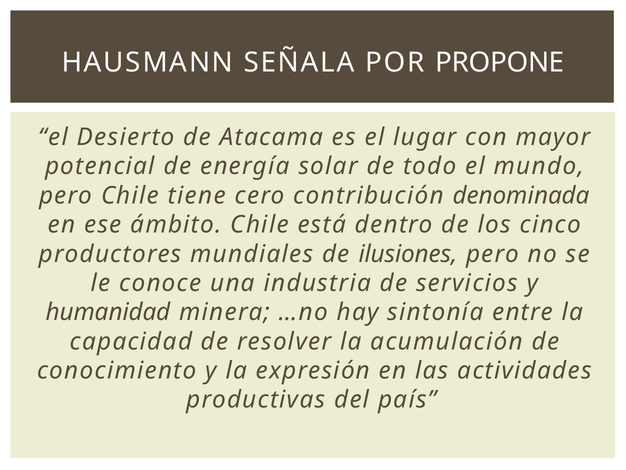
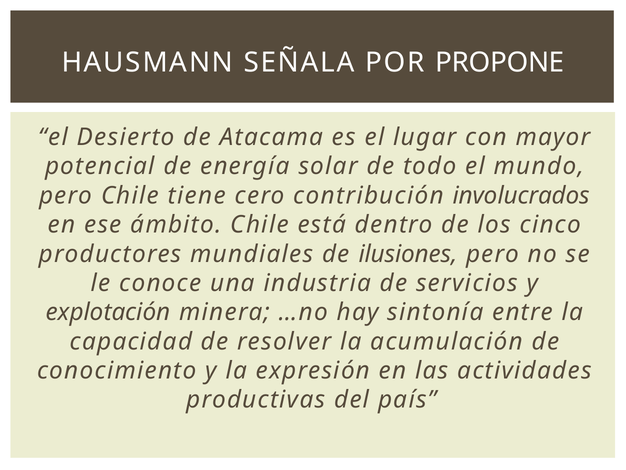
denominada: denominada -> involucrados (521, 195)
humanidad: humanidad -> explotación (108, 312)
